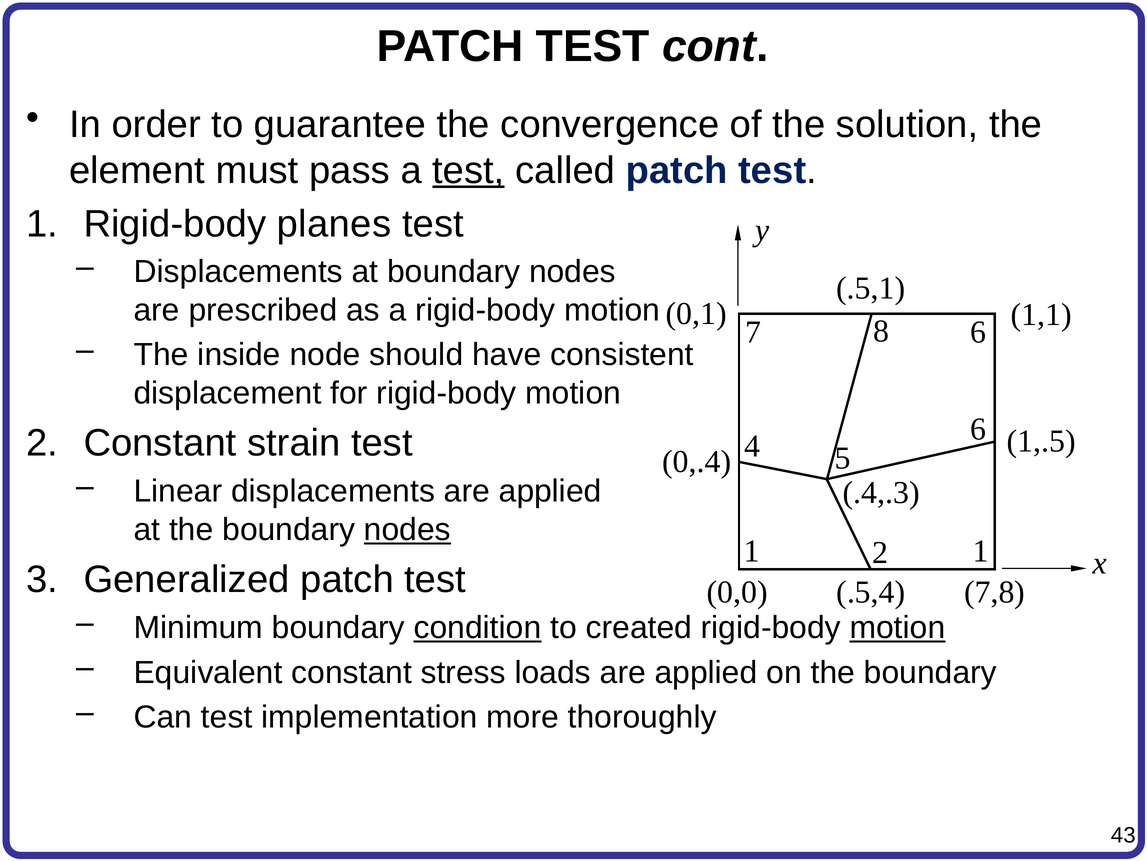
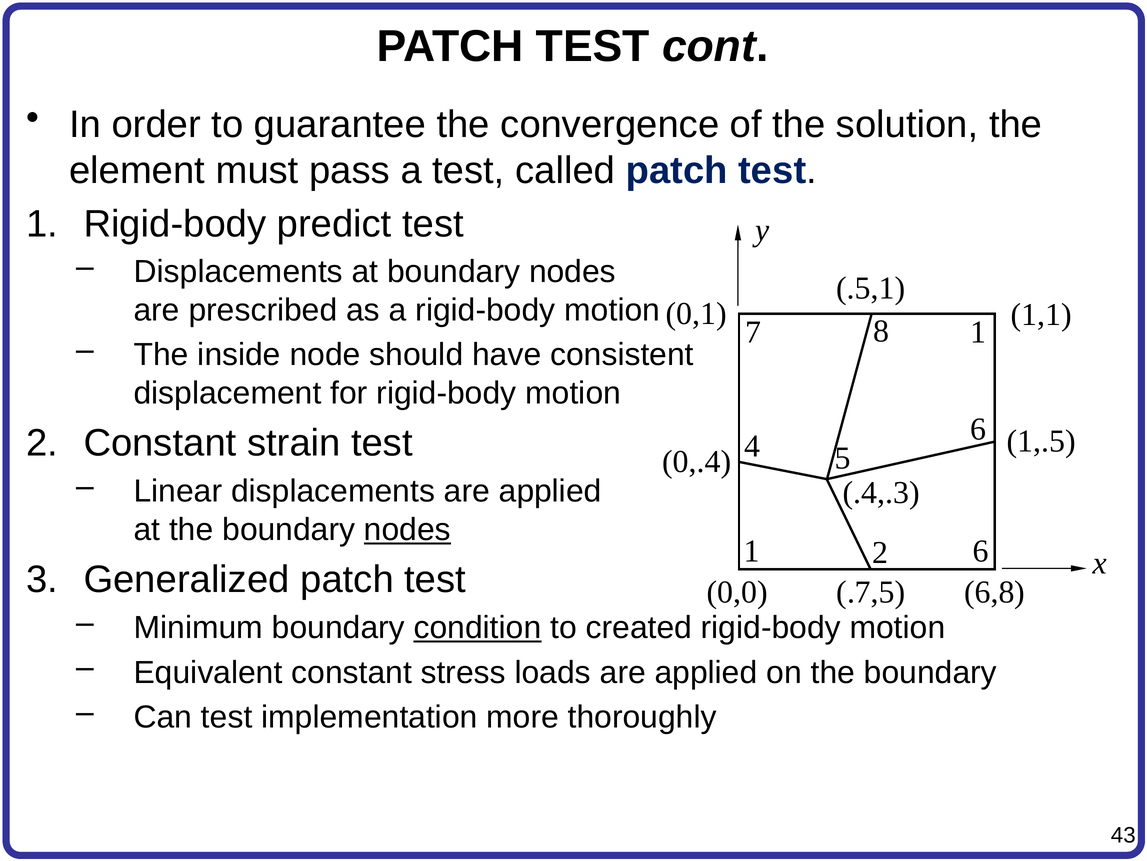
test underline: present -> none (468, 170)
planes: planes -> predict (334, 224)
8 6: 6 -> 1 (978, 332)
2 1: 1 -> 6 (981, 551)
.5,4: .5,4 -> .7,5 (871, 592)
7,8: 7,8 -> 6,8 (995, 592)
motion underline: present -> none (898, 627)
